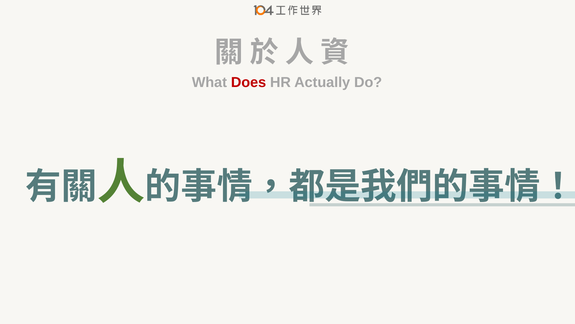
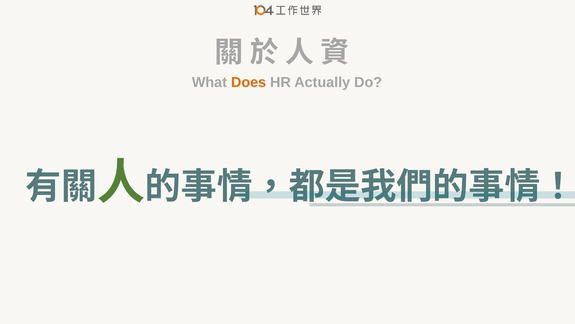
Does colour: red -> orange (249, 82)
